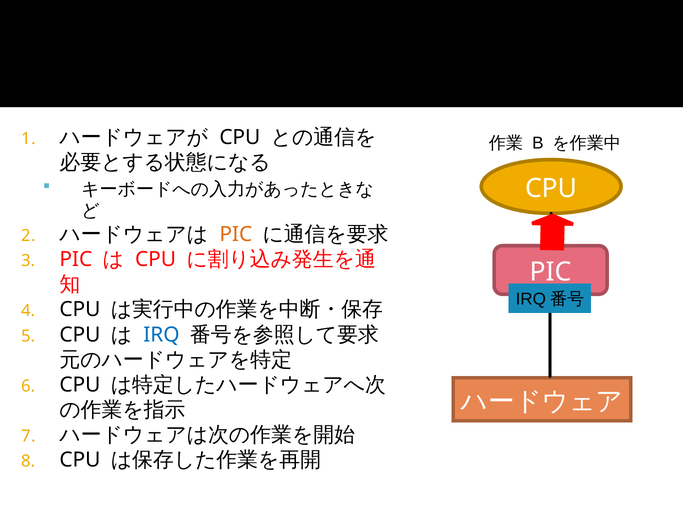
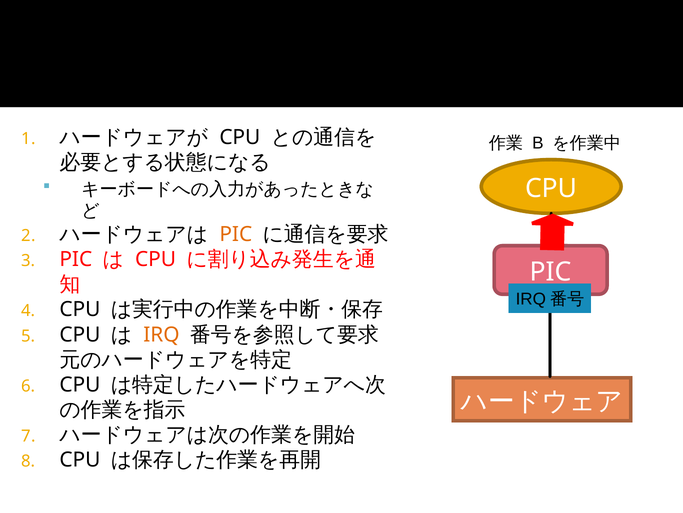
IRQ colour: blue -> orange (161, 334)
